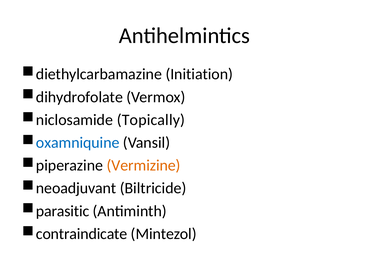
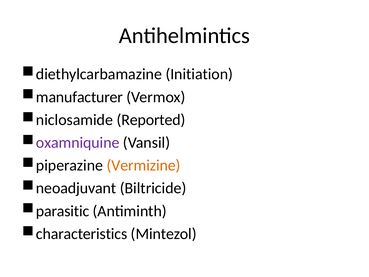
dihydrofolate: dihydrofolate -> manufacturer (79, 97)
Topically: Topically -> Reported (151, 120)
oxamniquine colour: blue -> purple (78, 142)
contraindicate: contraindicate -> characteristics (82, 234)
